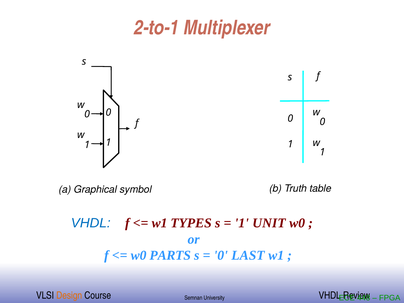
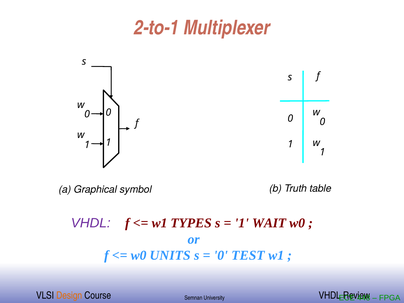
VHDL colour: blue -> purple (91, 223)
UNIT: UNIT -> WAIT (269, 223)
PARTS: PARTS -> UNITS (170, 255)
LAST: LAST -> TEST (248, 255)
